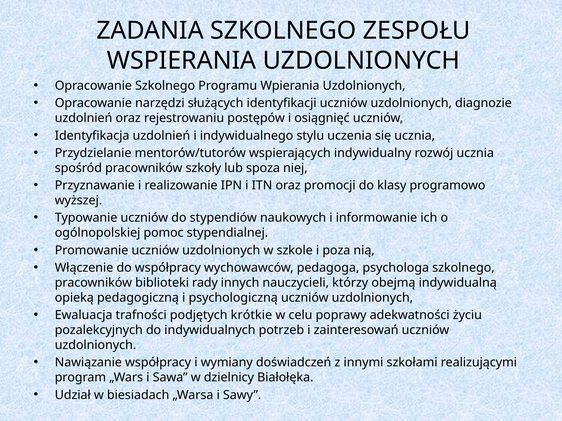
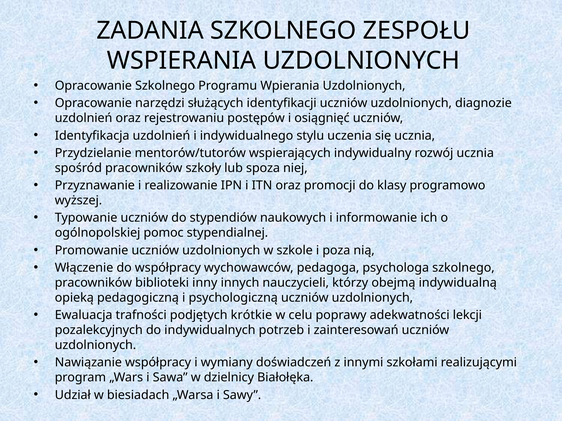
rady: rady -> inny (205, 283)
życiu: życiu -> lekcji (467, 316)
